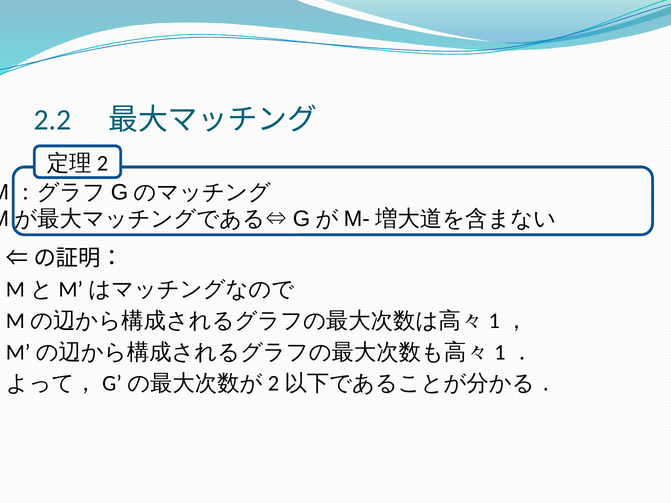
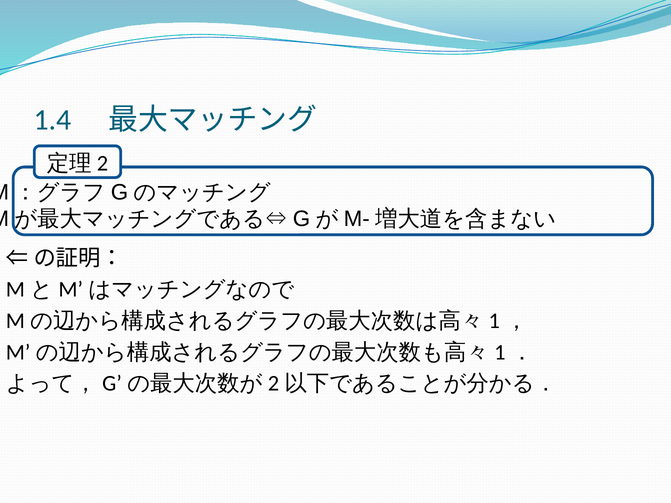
2.2: 2.2 -> 1.4 (52, 120)
